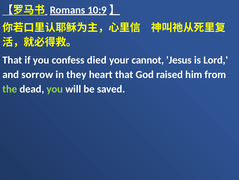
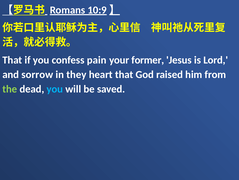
died: died -> pain (97, 60)
cannot: cannot -> former (148, 60)
you colour: light green -> light blue (55, 89)
